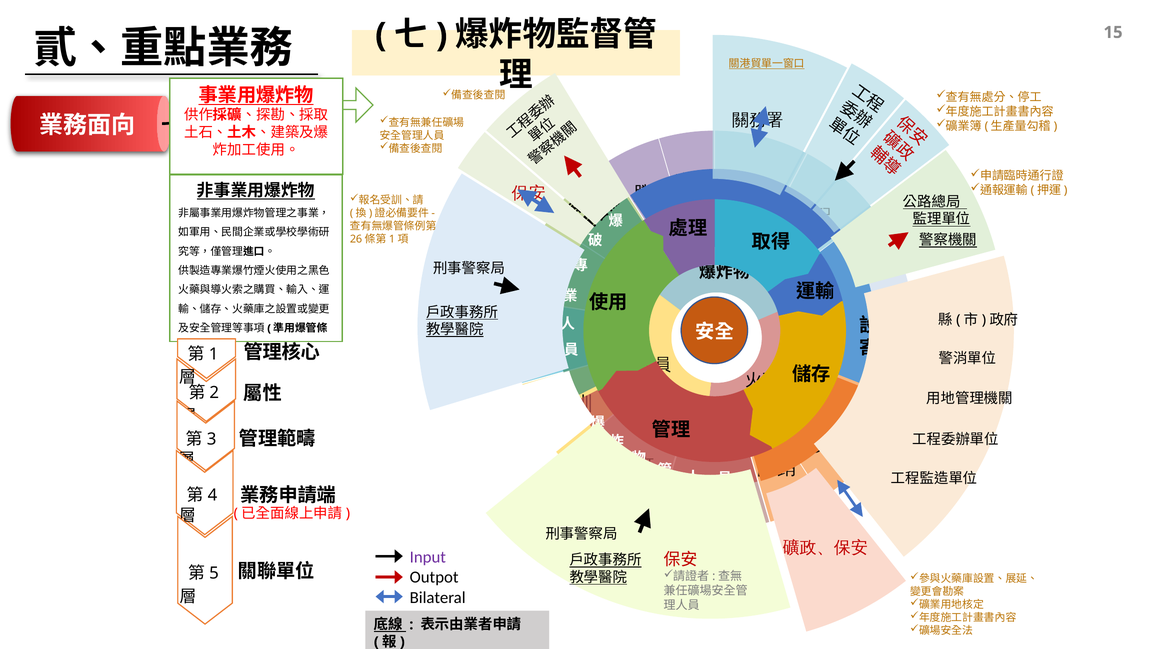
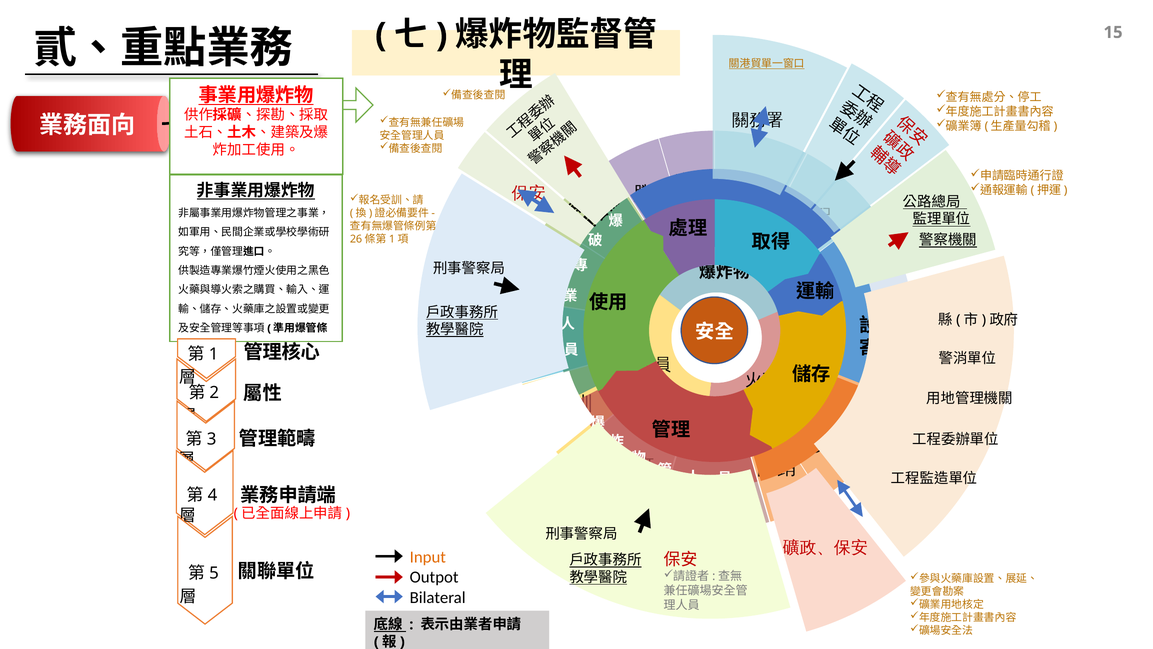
Input colour: purple -> orange (428, 557)
